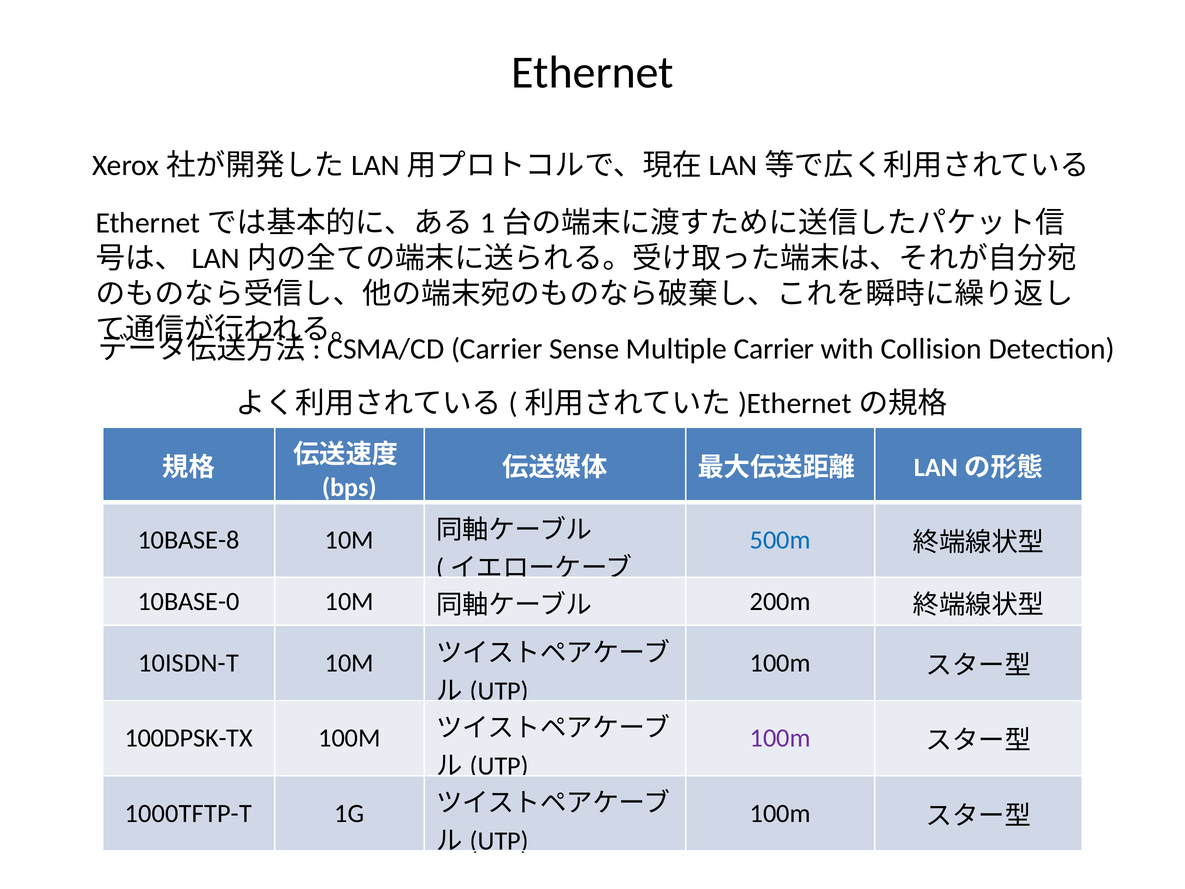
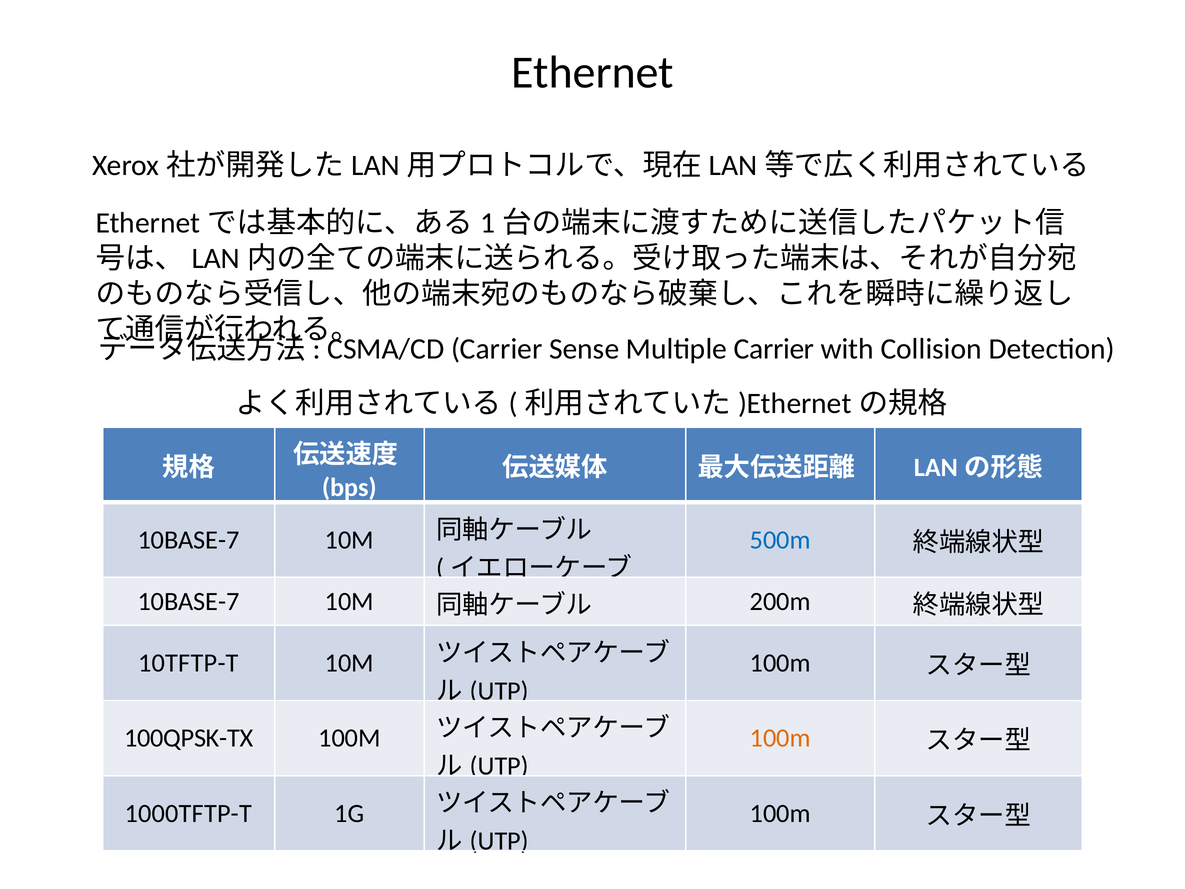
10BASE-8: 10BASE-8 -> 10BASE-7 (189, 540)
10BASE-0: 10BASE-0 -> 10BASE-7 (189, 601)
10ISDN-T: 10ISDN-T -> 10TFTP-T (188, 663)
100DPSK-TX: 100DPSK-TX -> 100QPSK-TX (189, 738)
100m colour: purple -> orange (780, 738)
